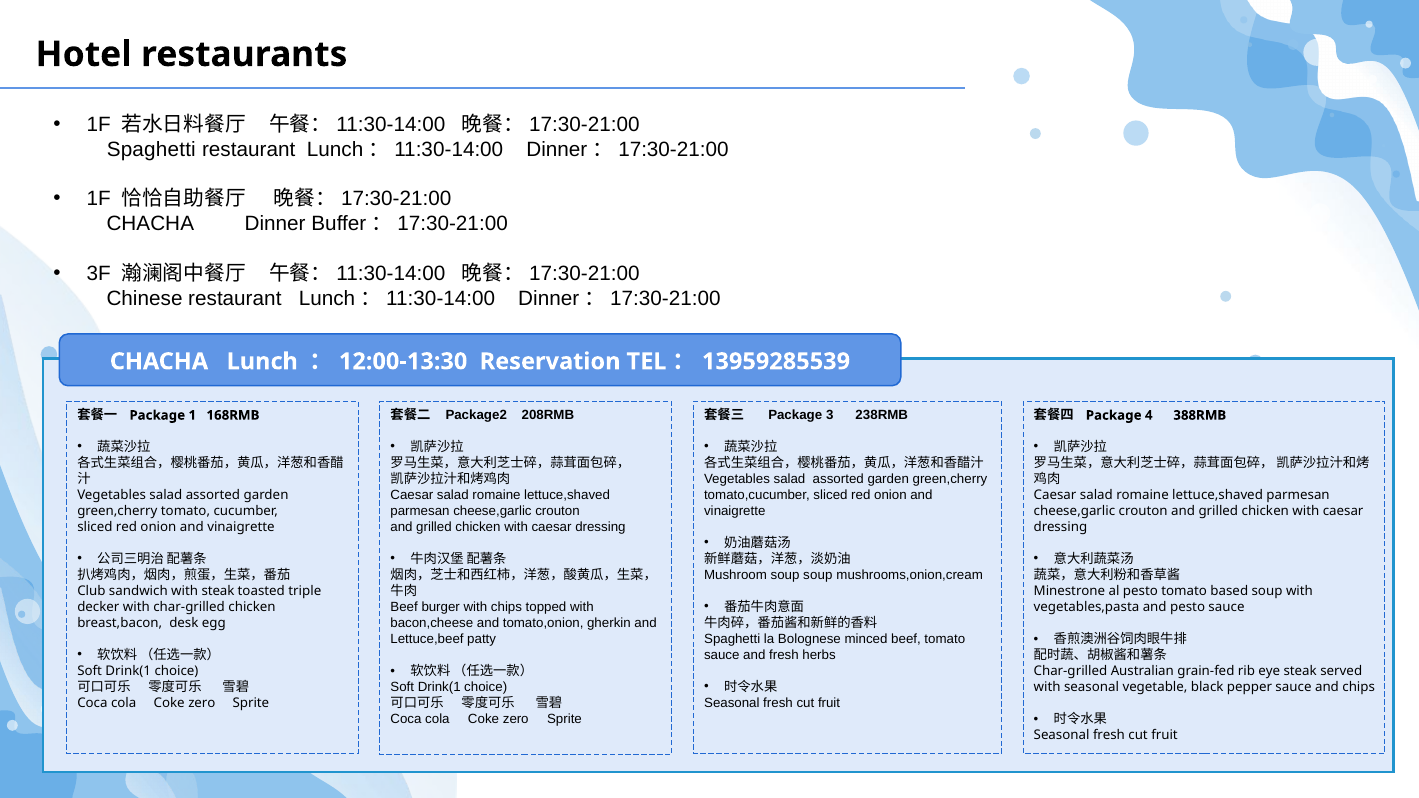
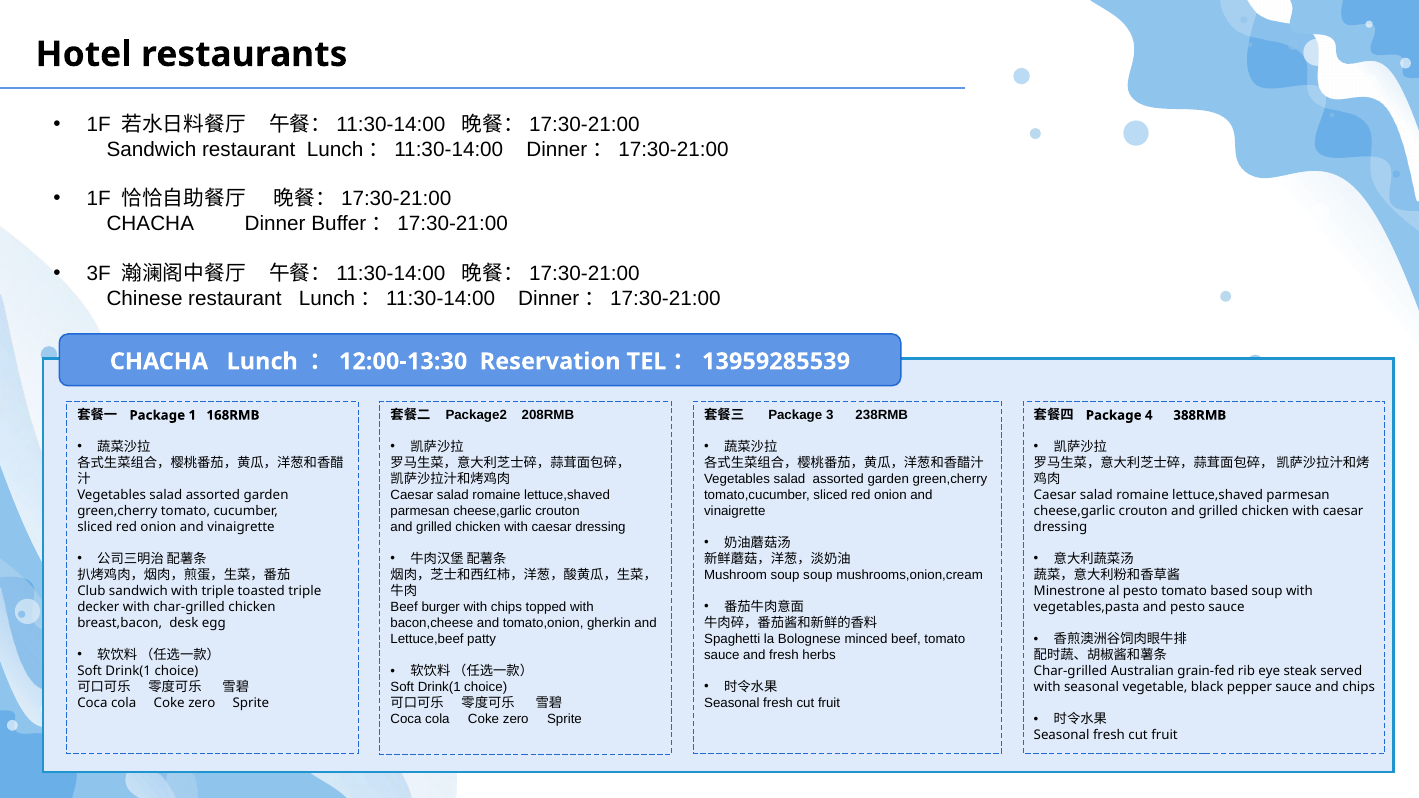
Spaghetti: Spaghetti -> Sandwich (151, 149)
with steak: steak -> triple (218, 591)
